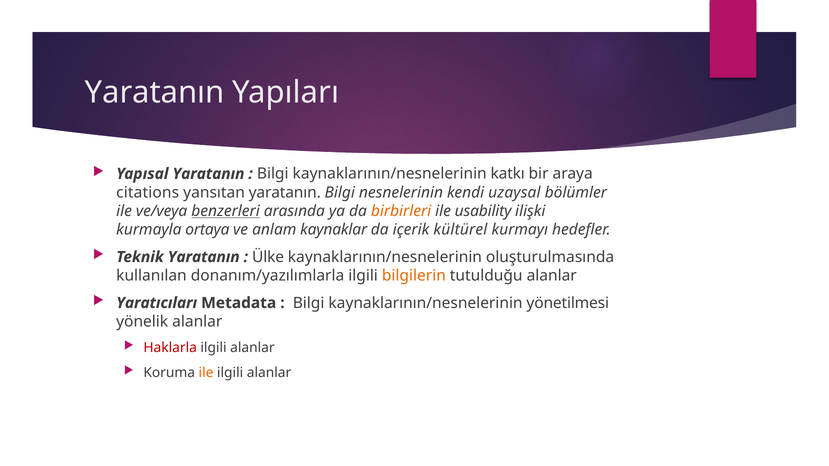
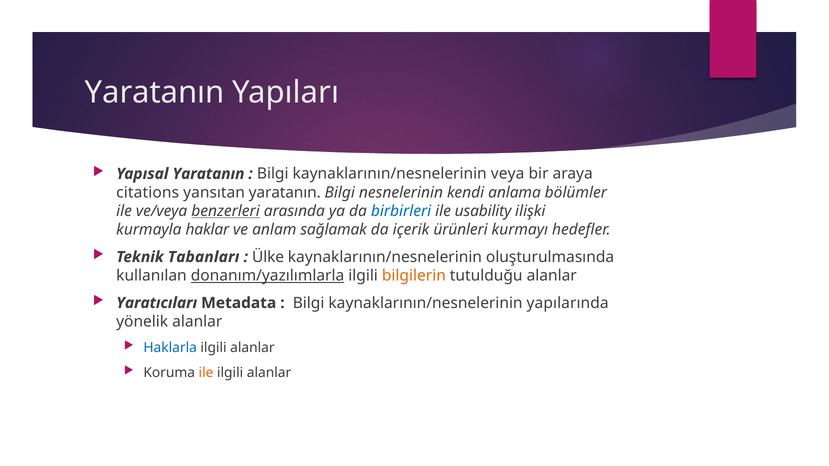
katkı: katkı -> veya (508, 174)
uzaysal: uzaysal -> anlama (515, 193)
birbirleri colour: orange -> blue (401, 211)
ortaya: ortaya -> haklar (207, 230)
kaynaklar: kaynaklar -> sağlamak (334, 230)
kültürel: kültürel -> ürünleri (461, 230)
Teknik Yaratanın: Yaratanın -> Tabanları (204, 257)
donanım/yazılımlarla underline: none -> present (268, 276)
yönetilmesi: yönetilmesi -> yapılarında (568, 303)
Haklarla colour: red -> blue (170, 348)
